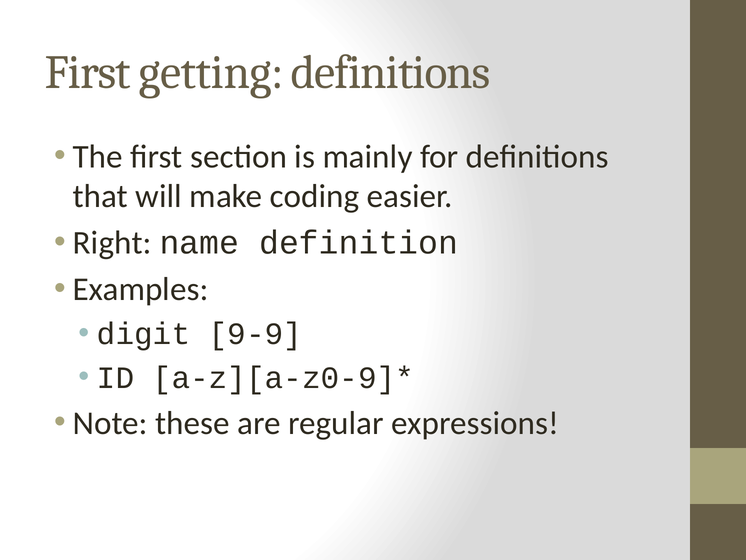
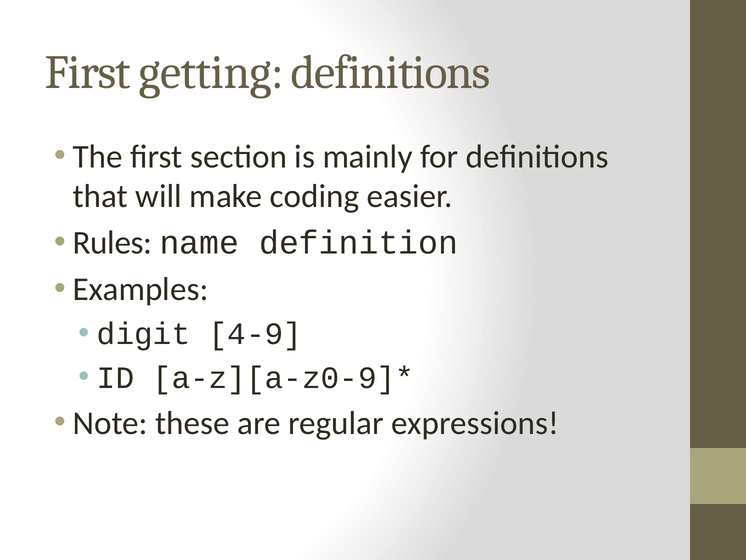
Right: Right -> Rules (112, 243)
9-9: 9-9 -> 4-9 (255, 334)
